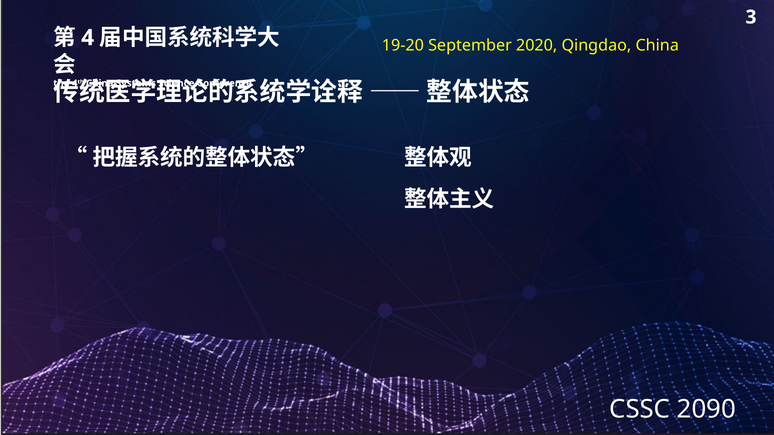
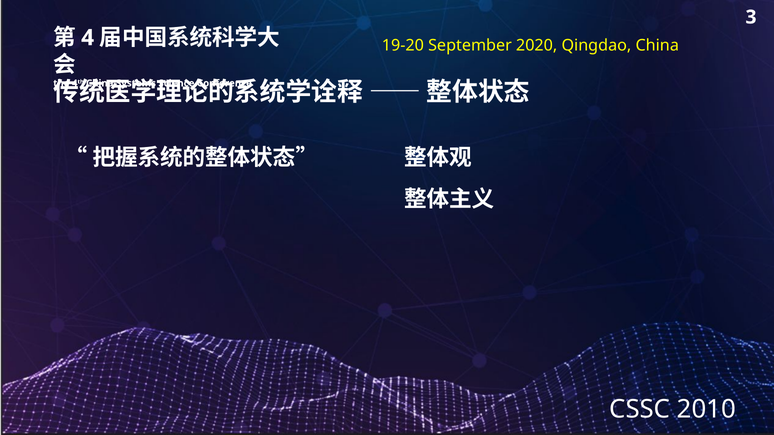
2090: 2090 -> 2010 (706, 410)
